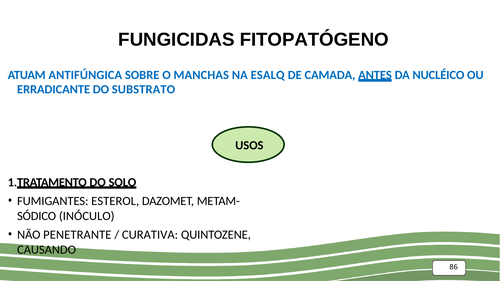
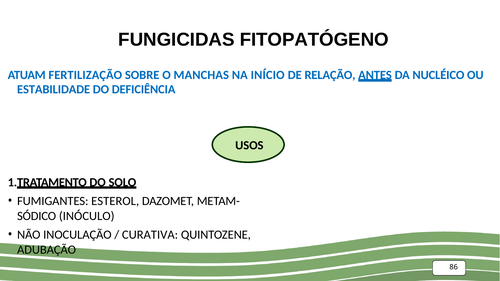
ANTIFÚNGICA: ANTIFÚNGICA -> FERTILIZAÇÃO (85, 75)
ESALQ: ESALQ -> INÍCIO (268, 75)
CAMADA: CAMADA -> RELAÇÃO (330, 75)
ERRADICANTE: ERRADICANTE -> ESTABILIDADE (54, 89)
SUBSTRATO: SUBSTRATO -> DEFICIÊNCIA (144, 89)
PENETRANTE: PENETRANTE -> INOCULAÇÃO (77, 235)
CAUSANDO: CAUSANDO -> ADUBAÇÃO (47, 250)
